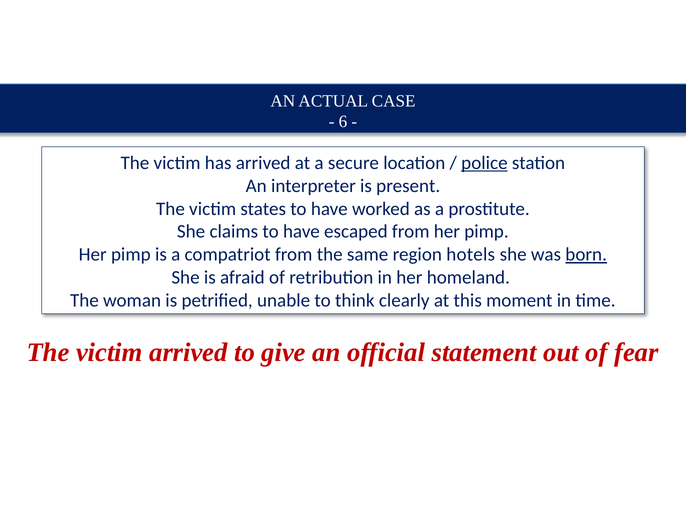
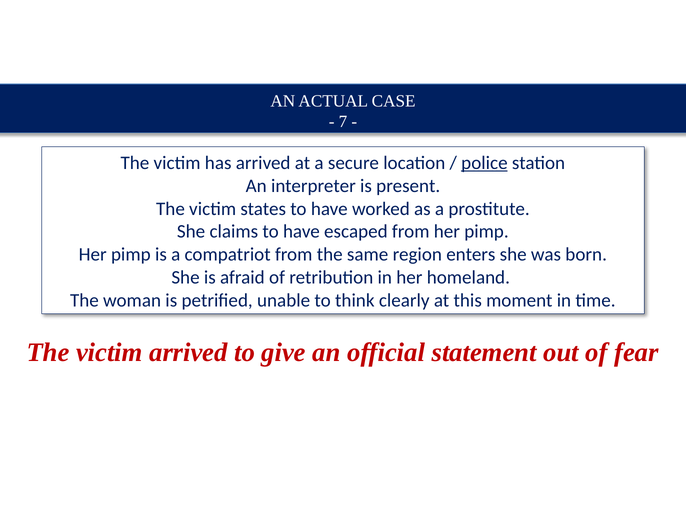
6: 6 -> 7 (343, 121)
hotels: hotels -> enters (471, 254)
born underline: present -> none (586, 254)
